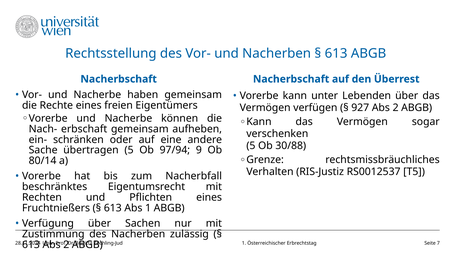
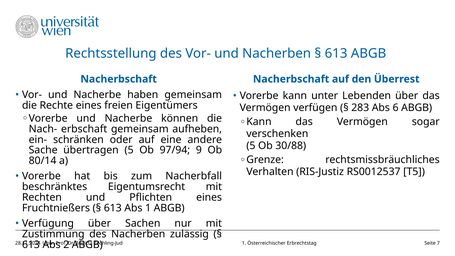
927: 927 -> 283 (360, 108)
2: 2 -> 6 (396, 108)
